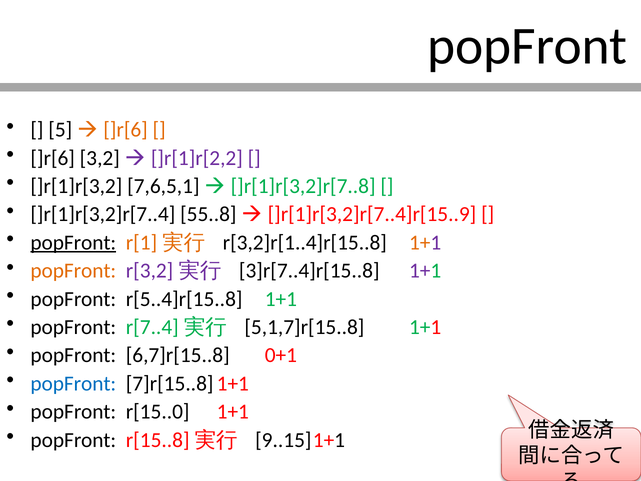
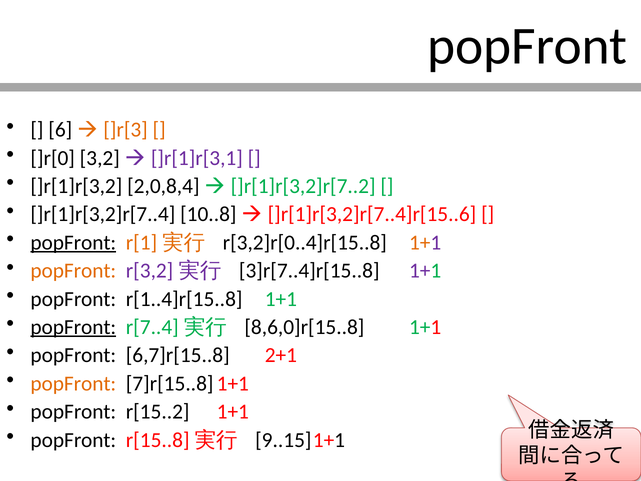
5: 5 -> 6 (60, 130)
]r[6: ]r[6 -> ]r[3 (126, 130)
]r[6: ]r[6 -> ]r[0 (53, 158)
]r[1]r[2,2: ]r[1]r[2,2 -> ]r[1]r[3,1 (197, 158)
7,6,5,1: 7,6,5,1 -> 2,0,8,4 (163, 186)
]r[1]r[3,2]r[7..8: ]r[1]r[3,2]r[7..8 -> ]r[1]r[3,2]r[7..2 (303, 186)
55..8: 55..8 -> 10..8 (208, 214)
]r[1]r[3,2]r[7..4]r[15..9: ]r[1]r[3,2]r[7..4]r[15..9 -> ]r[1]r[3,2]r[7..4]r[15..6 (372, 214)
r[3,2]r[1..4]r[15..8: r[3,2]r[1..4]r[15..8 -> r[3,2]r[0..4]r[15..8 (305, 242)
r[5..4]r[15..8: r[5..4]r[15..8 -> r[1..4]r[15..8 (184, 299)
popFront underline: none -> present (73, 327)
5,1,7]r[15..8: 5,1,7]r[15..8 -> 8,6,0]r[15..8 (304, 327)
0+1: 0+1 -> 2+1 (281, 355)
popFront colour: blue -> orange (73, 383)
r[15..0: r[15..0 -> r[15..2 (158, 412)
